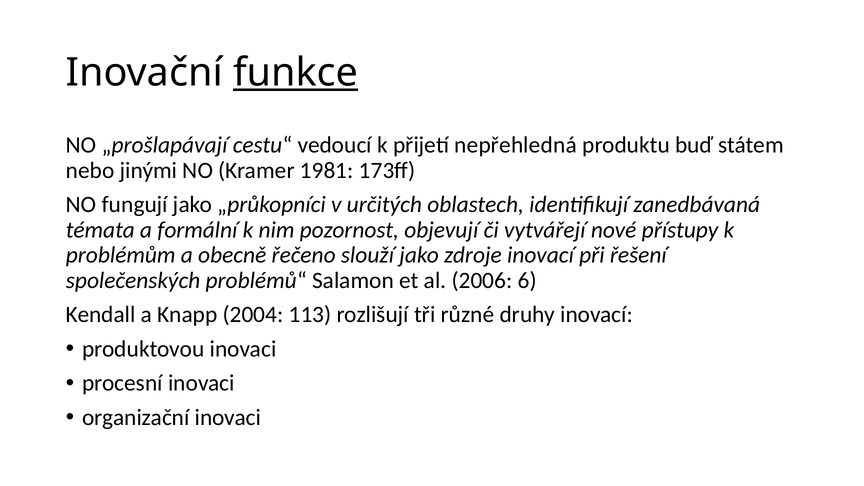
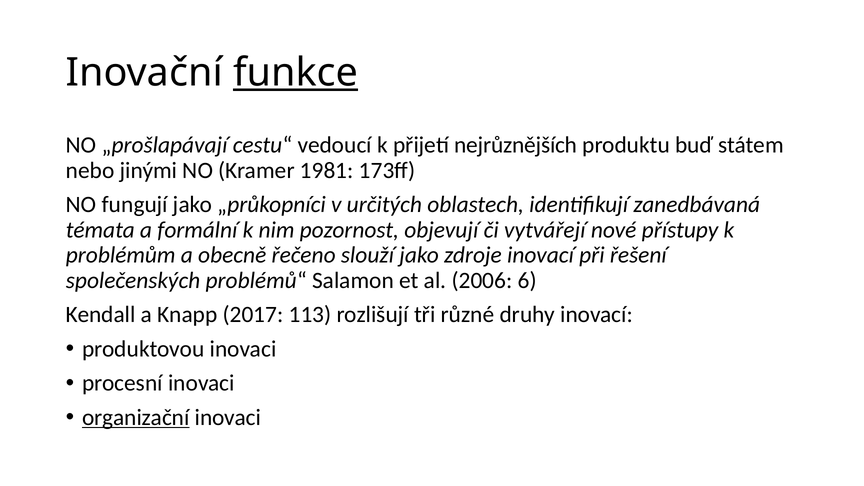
nepřehledná: nepřehledná -> nejrůznějších (516, 145)
2004: 2004 -> 2017 (253, 315)
organizační underline: none -> present (136, 417)
